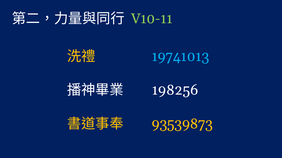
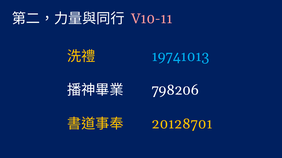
V10-11 colour: light green -> pink (152, 19)
198256: 198256 -> 798206 (175, 90)
93539873: 93539873 -> 20128701 (182, 124)
